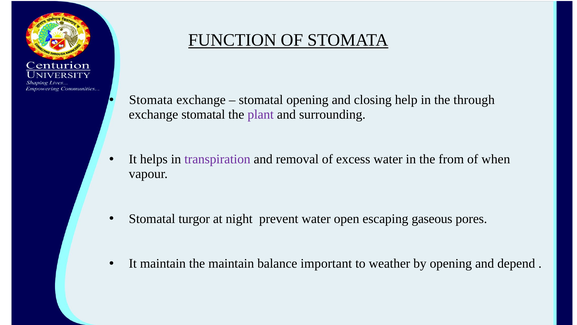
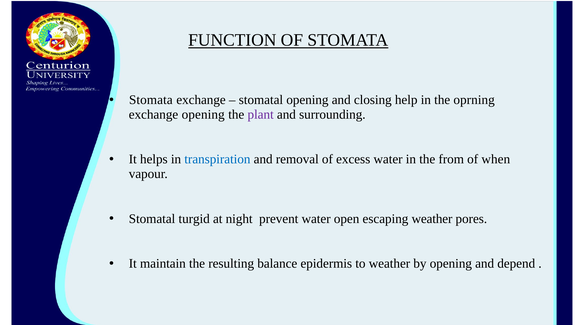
through: through -> oprning (474, 100)
exchange stomatal: stomatal -> opening (203, 114)
transpiration colour: purple -> blue (217, 159)
turgor: turgor -> turgid (194, 218)
escaping gaseous: gaseous -> weather (432, 218)
the maintain: maintain -> resulting (231, 263)
important: important -> epidermis (326, 263)
